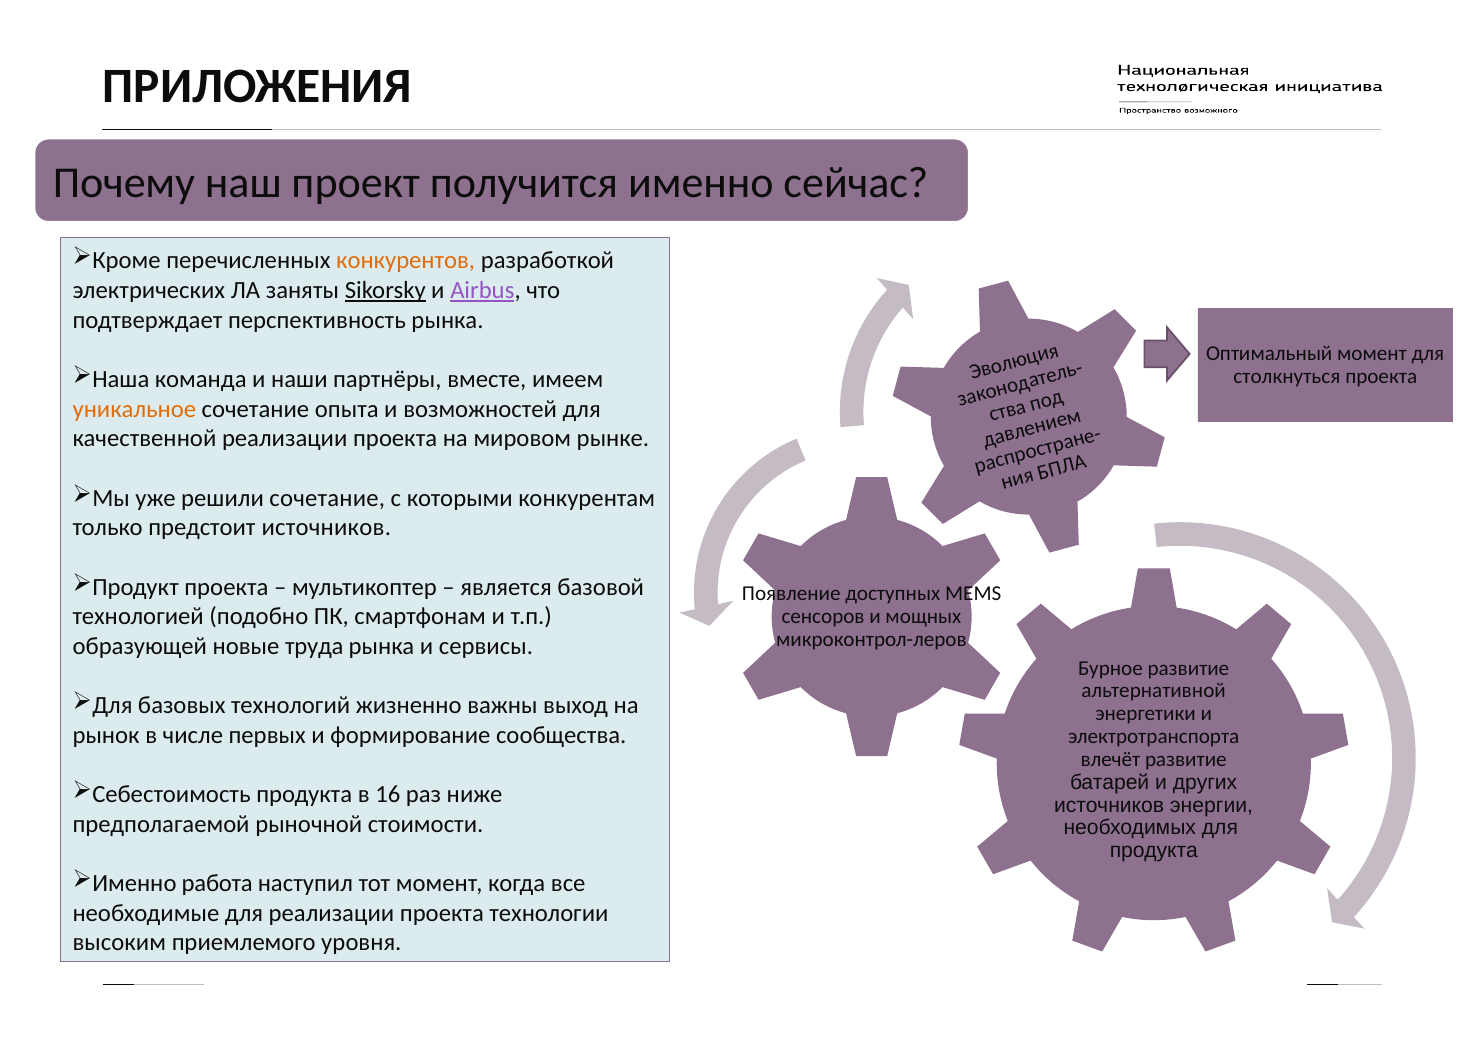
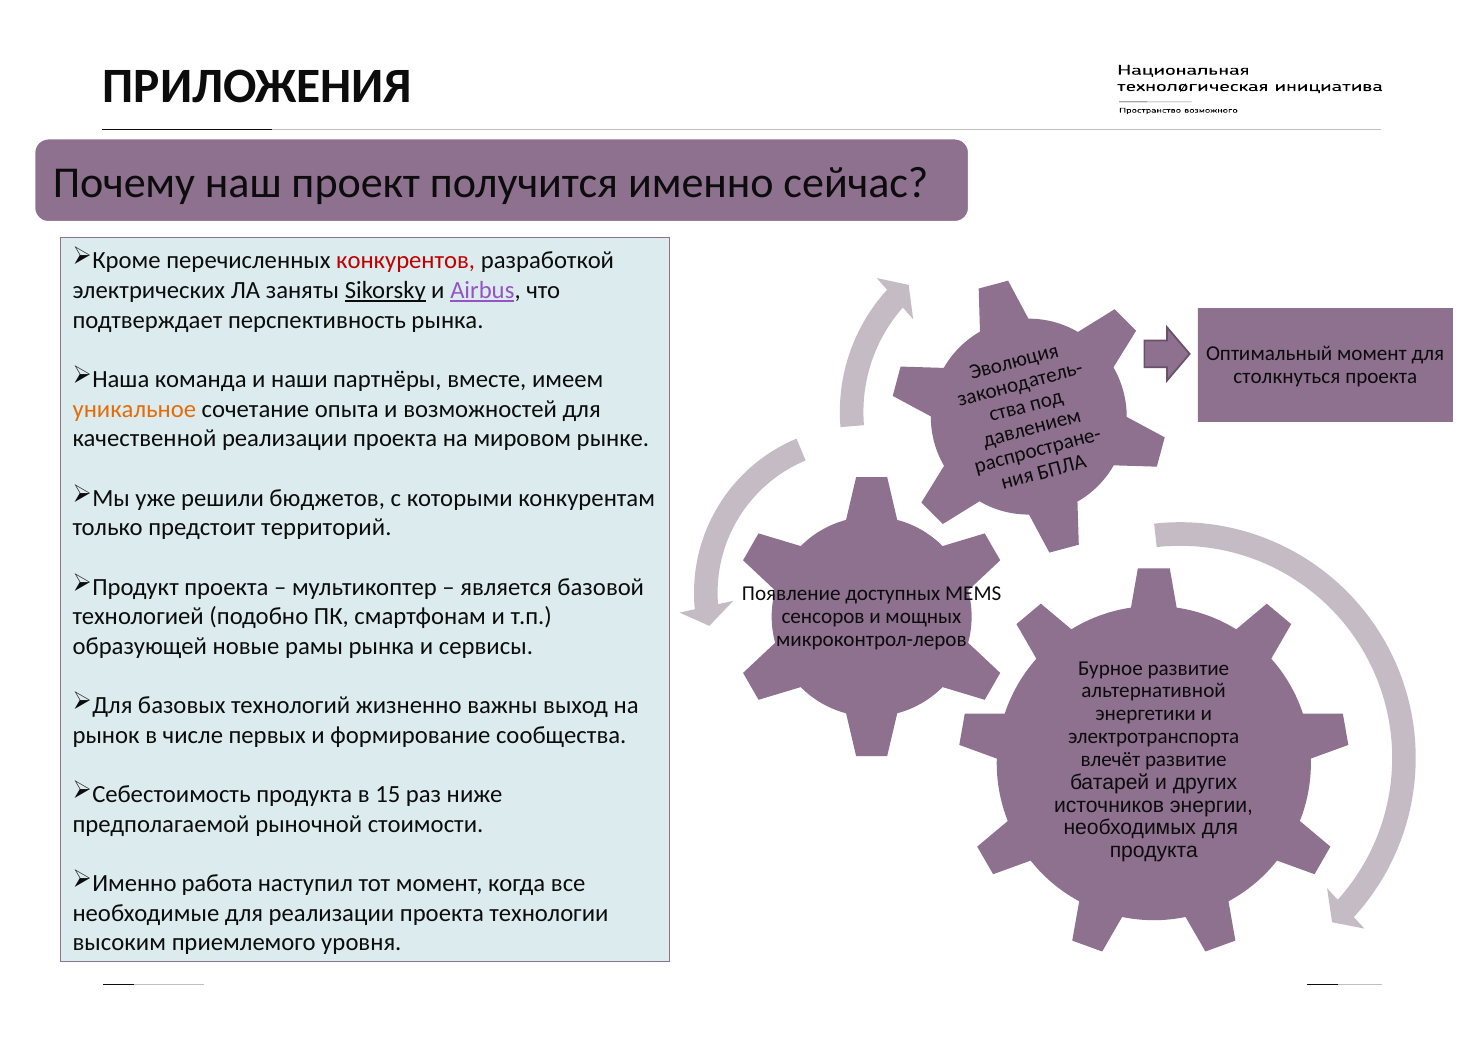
конкурентов colour: orange -> red (406, 261)
решили сочетание: сочетание -> бюджетов (327, 498)
предстоит источников: источников -> территорий (326, 528)
труда: труда -> рамы (314, 646)
16: 16 -> 15 (388, 794)
